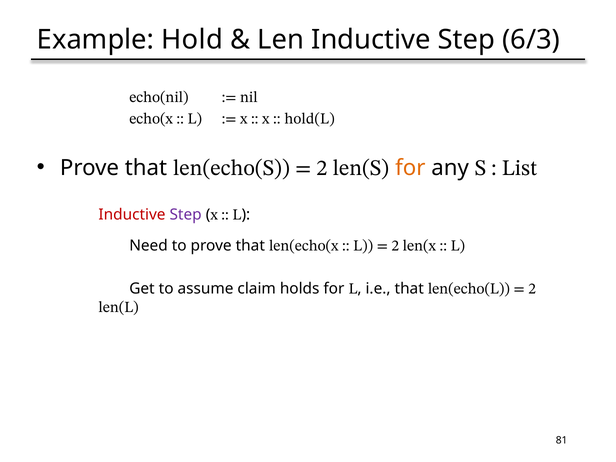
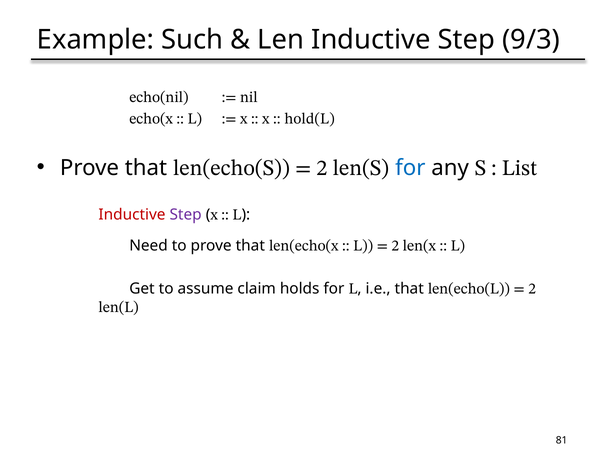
Hold: Hold -> Such (192, 40)
6/3: 6/3 -> 9/3 (531, 40)
for colour: orange -> blue (410, 168)
